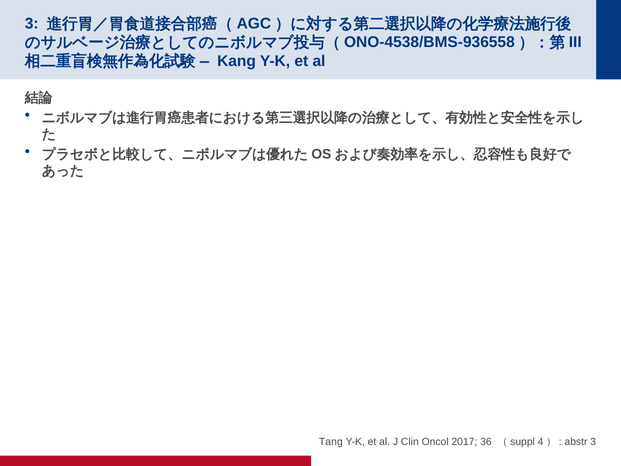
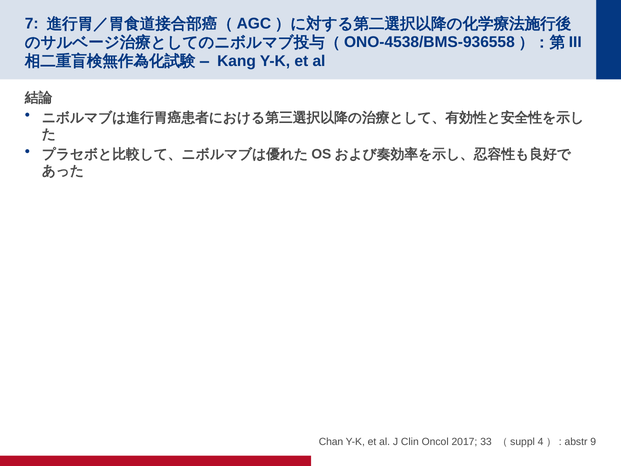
3: 3 -> 7 (32, 24)
Tang: Tang -> Chan (331, 442)
36: 36 -> 33 (486, 442)
abstr 3: 3 -> 9 (593, 442)
